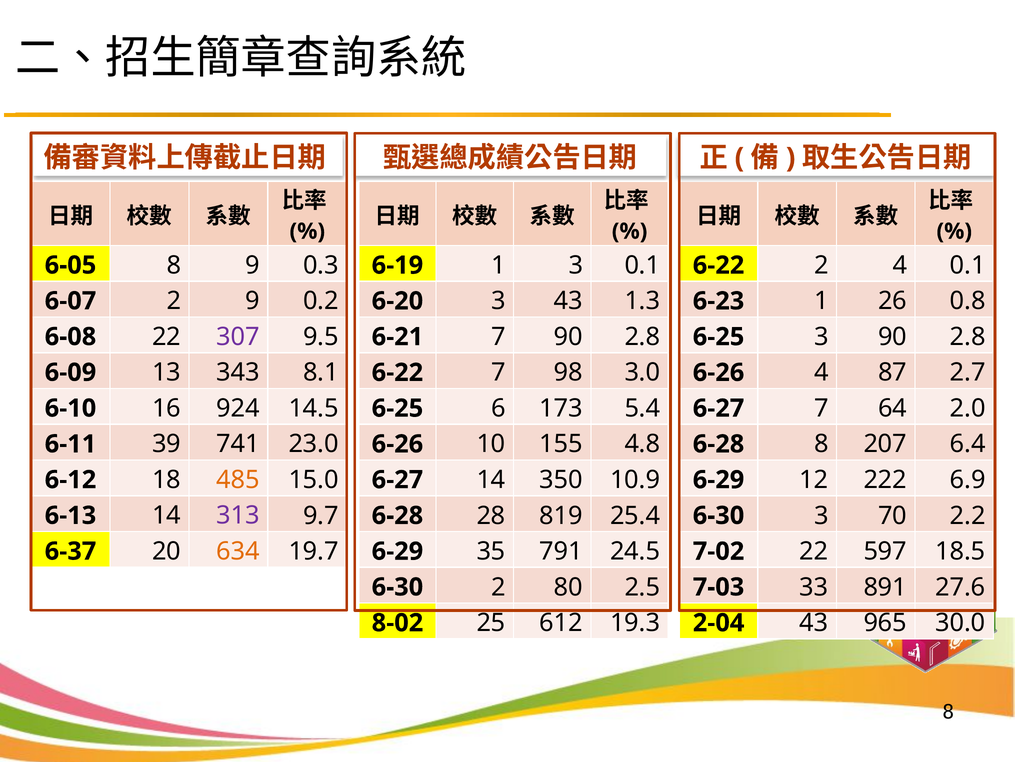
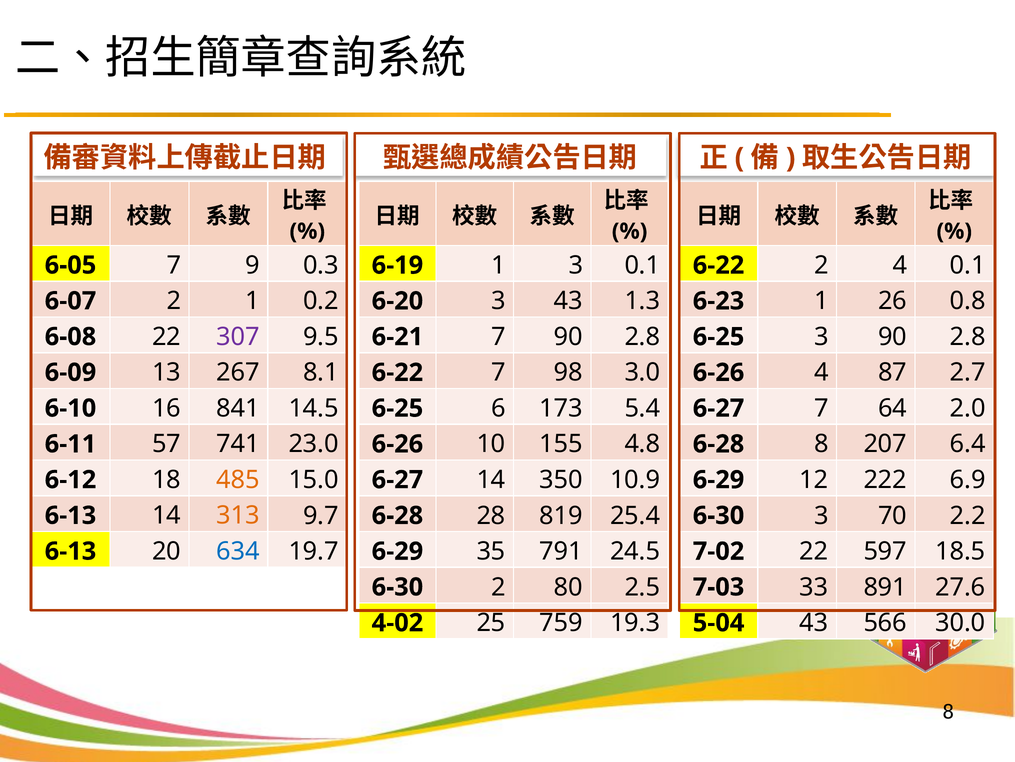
8: 8 -> 7 (174, 265)
2 9: 9 -> 1 (253, 301)
343: 343 -> 267 (238, 372)
924: 924 -> 841 (238, 408)
39: 39 -> 57 (166, 444)
313 colour: purple -> orange (238, 515)
6-37: 6-37 -> 6-13 (71, 551)
634 colour: orange -> blue (238, 551)
8-02: 8-02 -> 4-02 (397, 622)
612: 612 -> 759 (561, 622)
2-04: 2-04 -> 5-04 (719, 622)
965: 965 -> 566 (885, 622)
